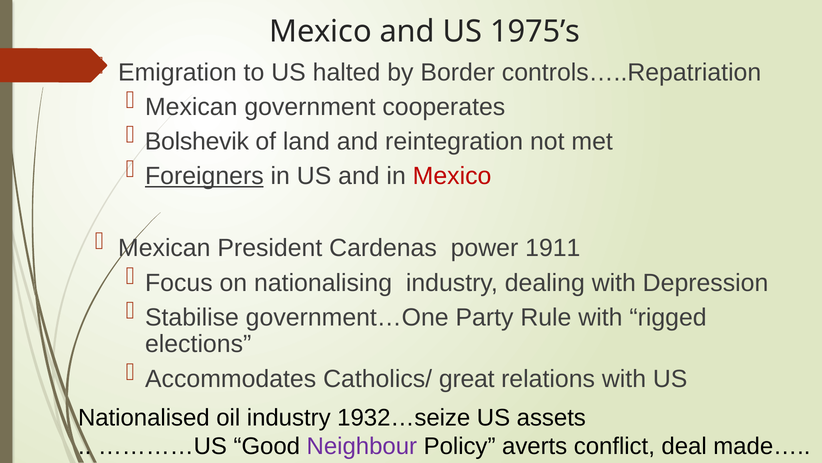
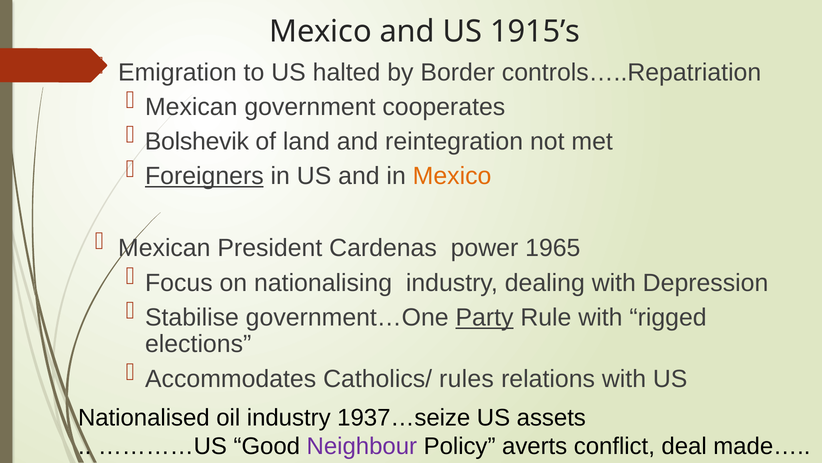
1975’s: 1975’s -> 1915’s (535, 31)
Mexico colour: red -> orange (452, 176)
1911: 1911 -> 1965 (553, 248)
Party underline: none -> present (485, 317)
great: great -> rules (467, 378)
1932…seize: 1932…seize -> 1937…seize (404, 417)
